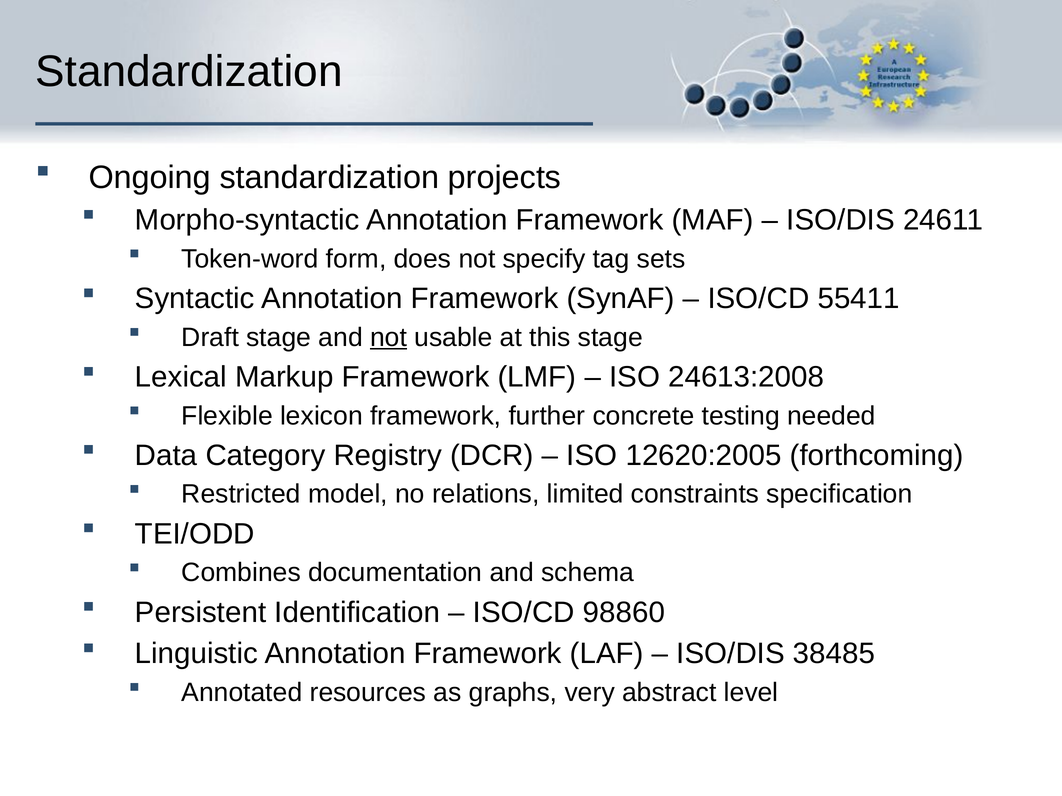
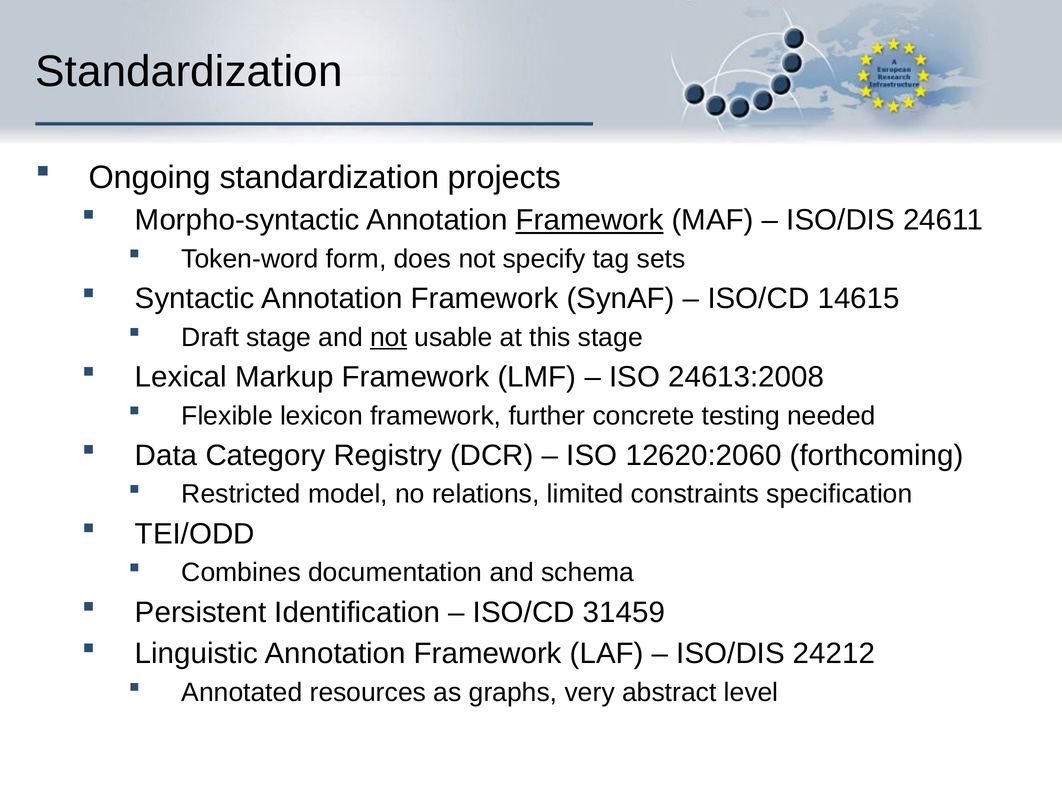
Framework underline: none -> present (590, 220)
55411: 55411 -> 14615 (859, 299)
12620:2005: 12620:2005 -> 12620:2060 (704, 456)
98860: 98860 -> 31459 (624, 613)
38485: 38485 -> 24212 (834, 654)
